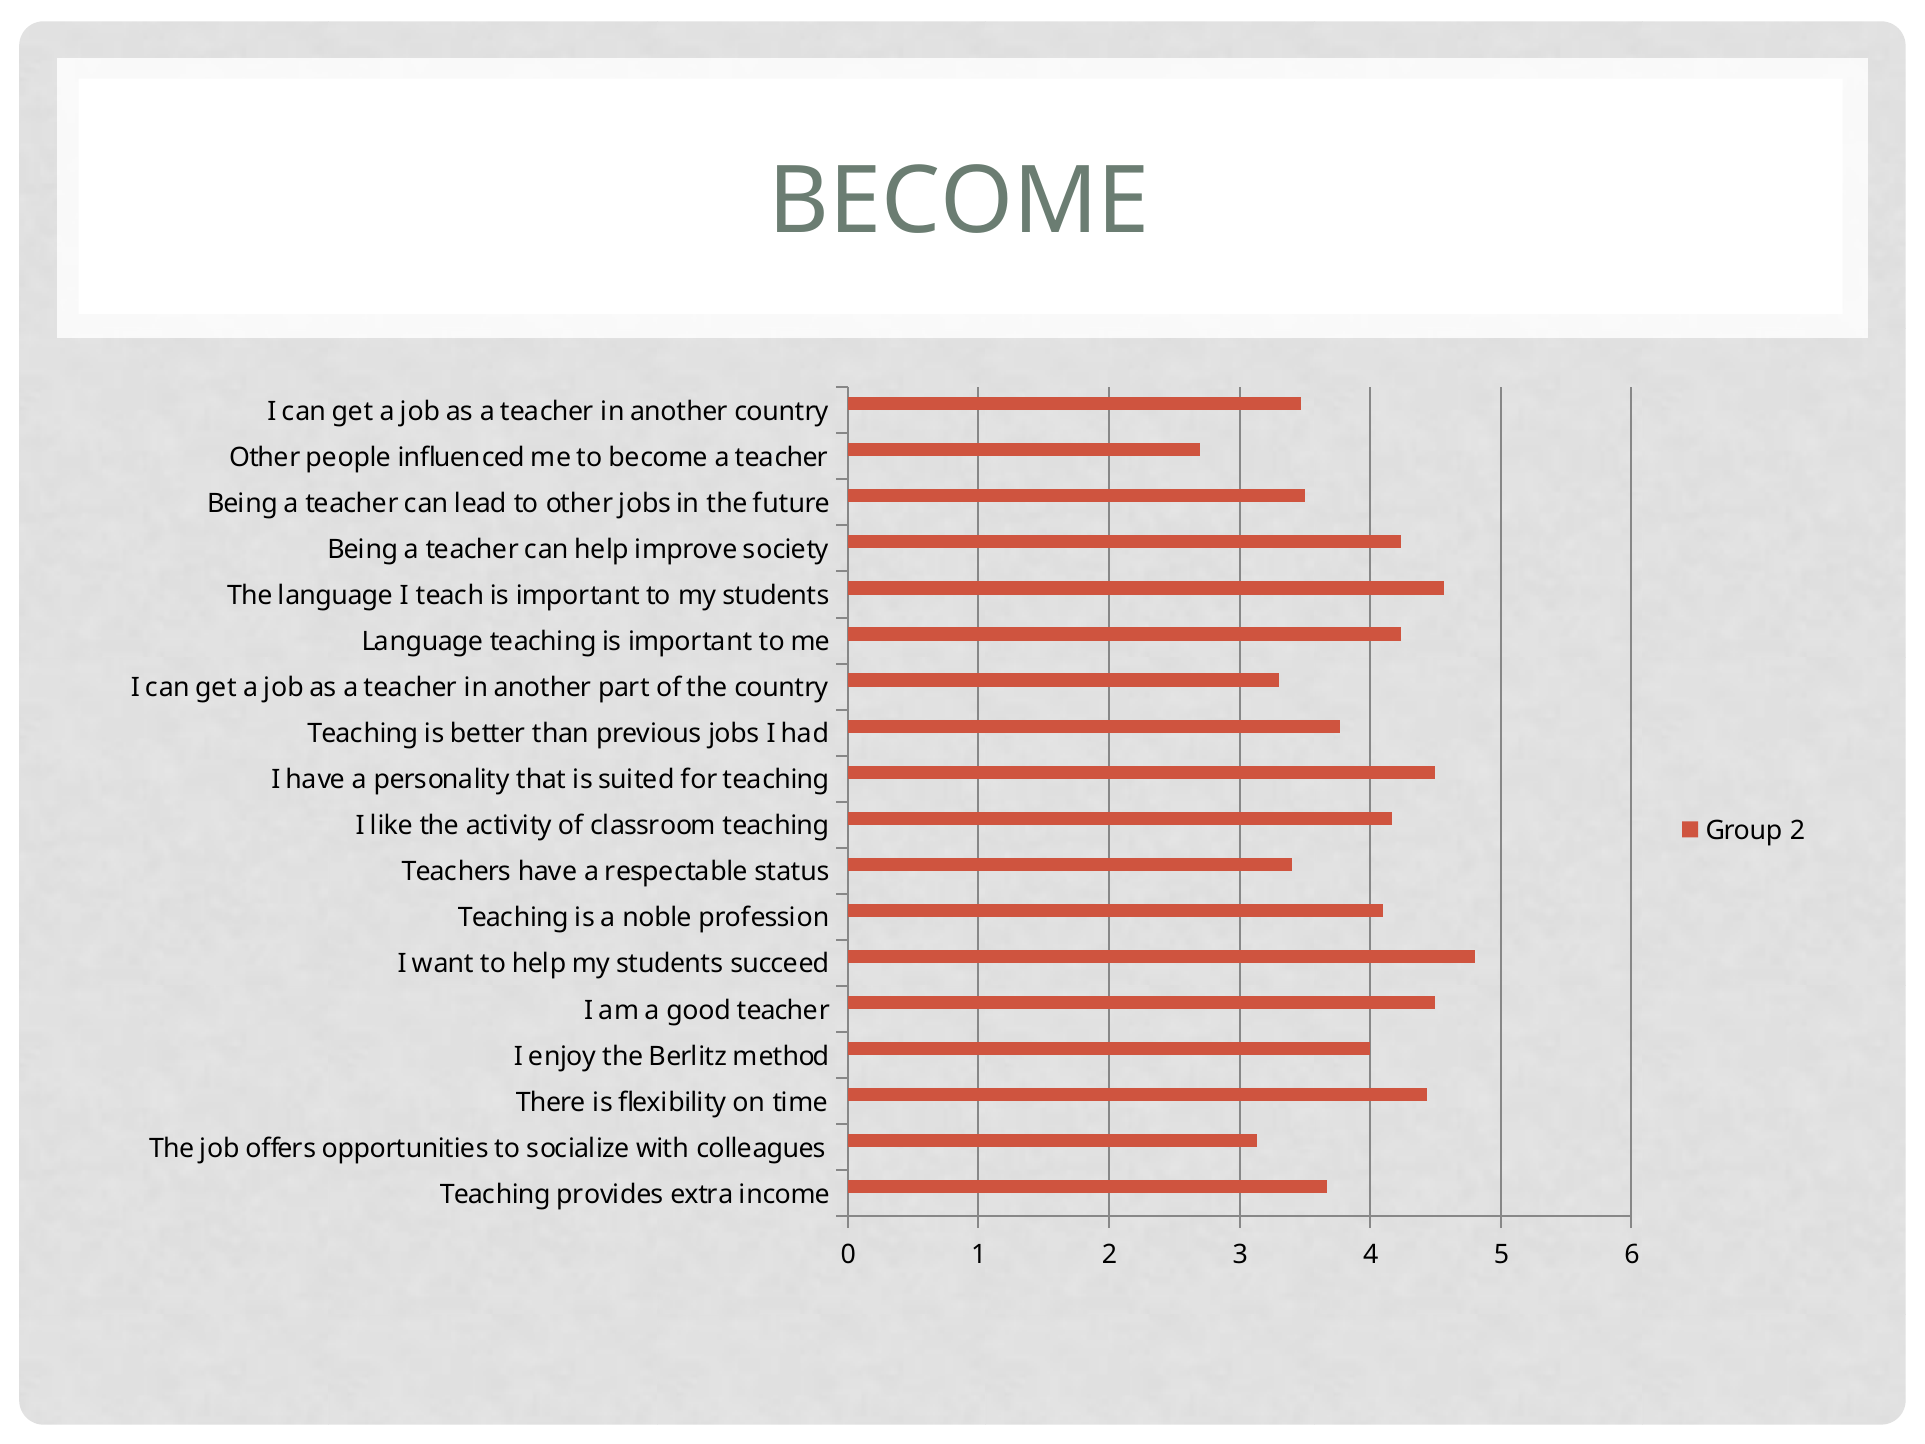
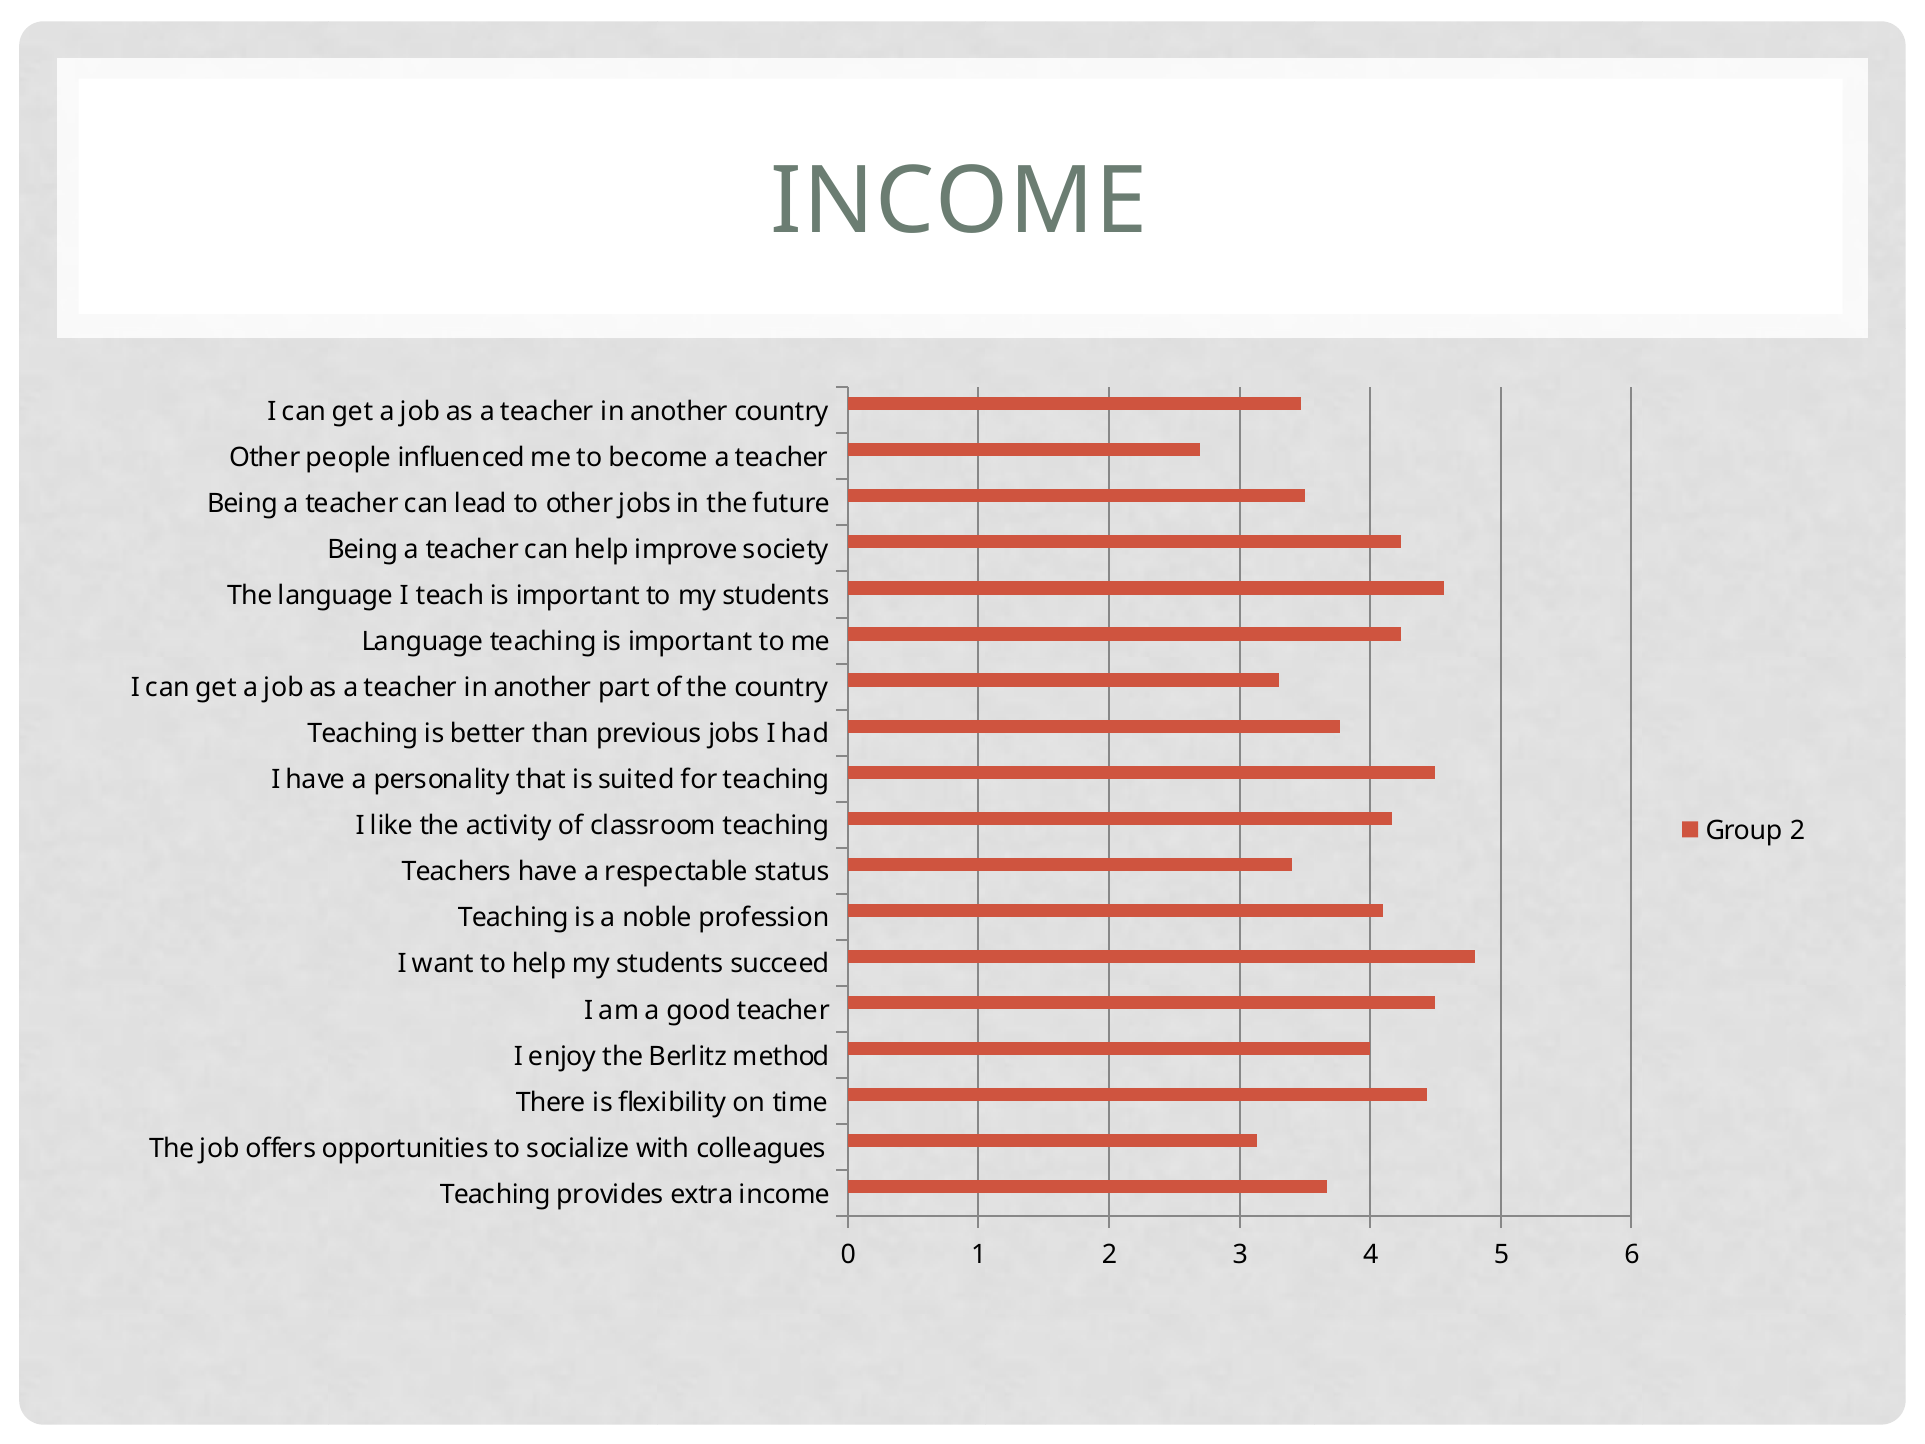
BECOME: BECOME -> INCOME (959, 202)
